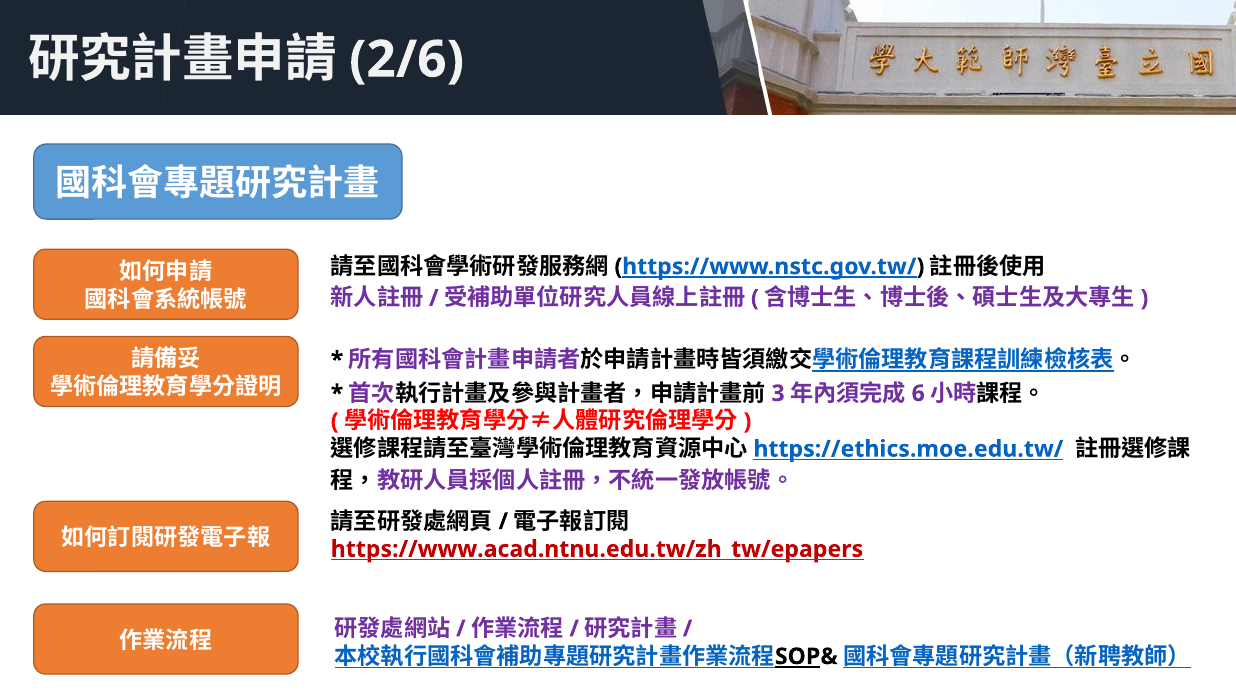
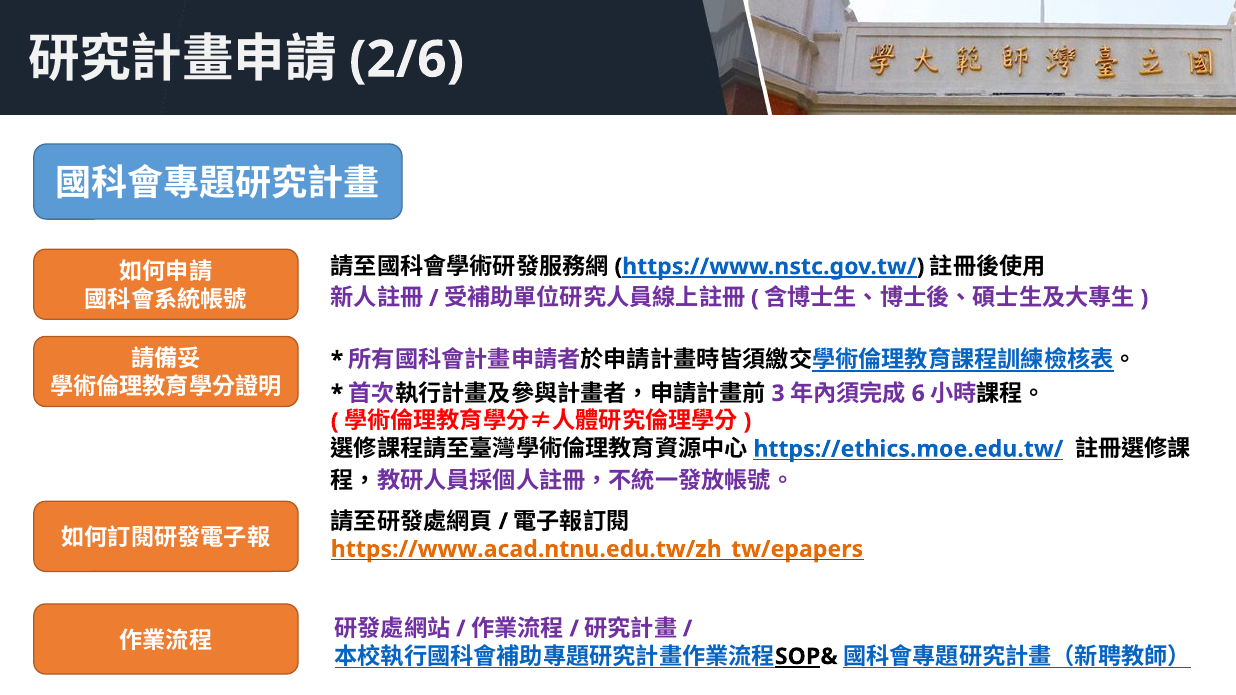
https://www.acad.ntnu.edu.tw/zh_tw/epapers colour: red -> orange (597, 549)
